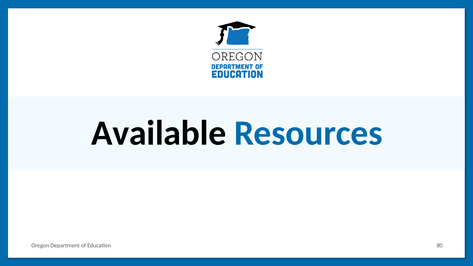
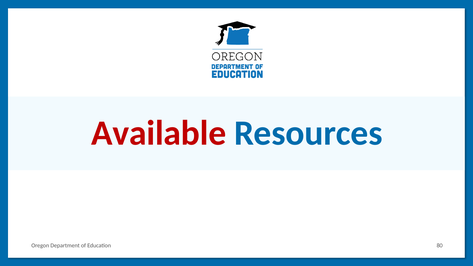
Available colour: black -> red (159, 133)
